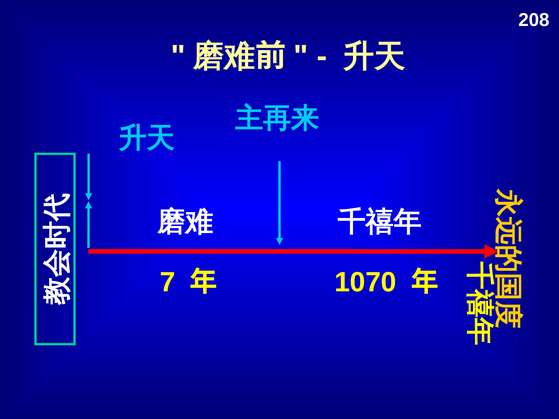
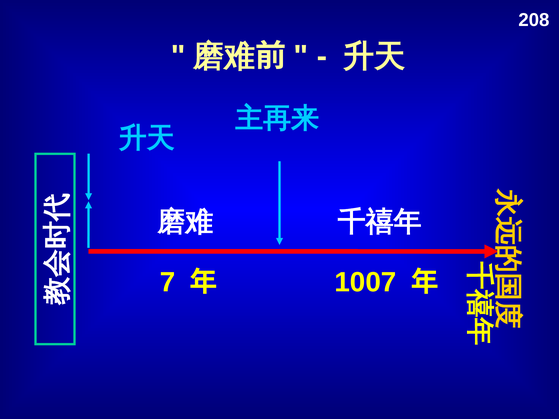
1070: 1070 -> 1007 (365, 282)
